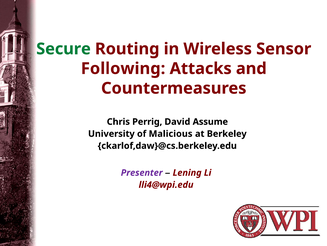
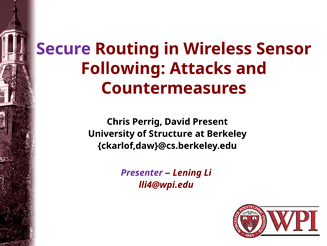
Secure colour: green -> purple (63, 49)
Assume: Assume -> Present (210, 121)
Malicious: Malicious -> Structure (171, 133)
